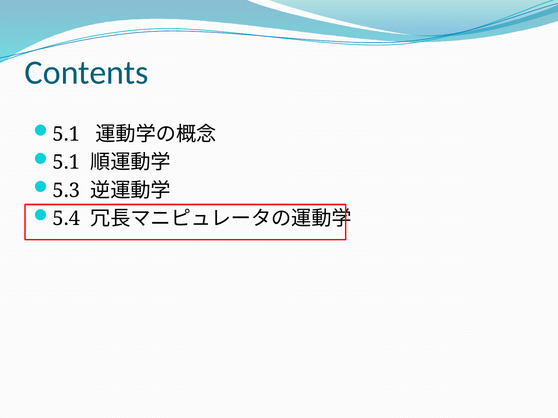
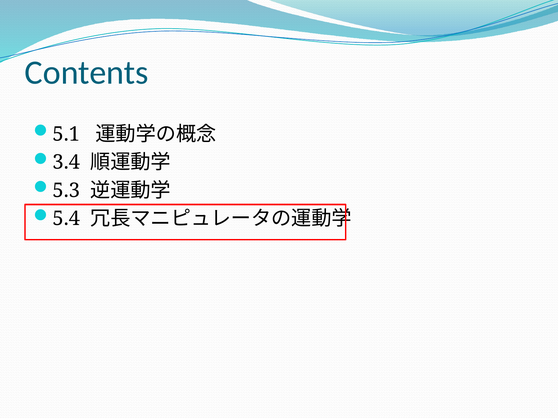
5.1: 5.1 -> 3.4 (66, 163)
